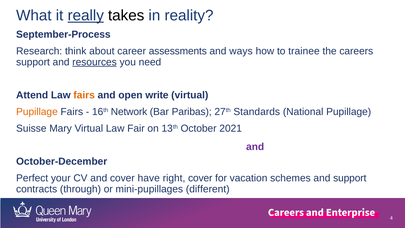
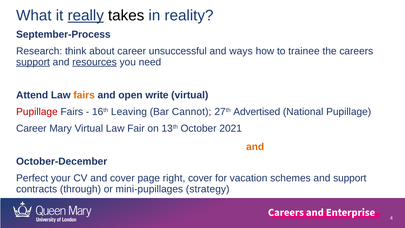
assessments: assessments -> unsuccessful (178, 51)
support underline: none -> present (33, 62)
Pupillage colour: orange -> red (37, 112)
Network: Network -> Leaving (129, 112)
Paribas: Paribas -> Cannot (192, 112)
Standards: Standards -> Advertised (257, 112)
Suisse: Suisse -> Career (31, 128)
and colour: purple -> orange (255, 147)
have: have -> page (149, 178)
different: different -> strategy (208, 189)
